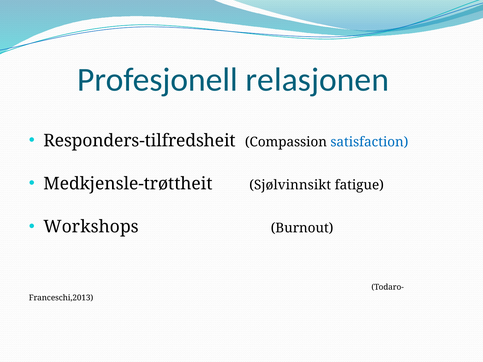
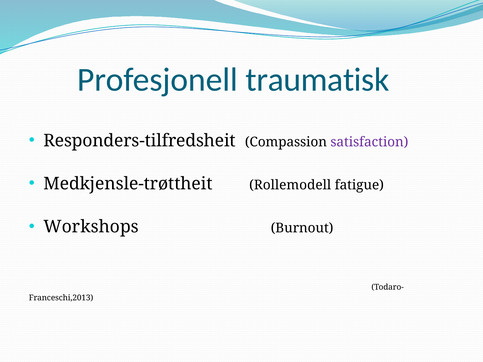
relasjonen: relasjonen -> traumatisk (317, 80)
satisfaction colour: blue -> purple (369, 142)
Sjølvinnsikt: Sjølvinnsikt -> Rollemodell (290, 185)
